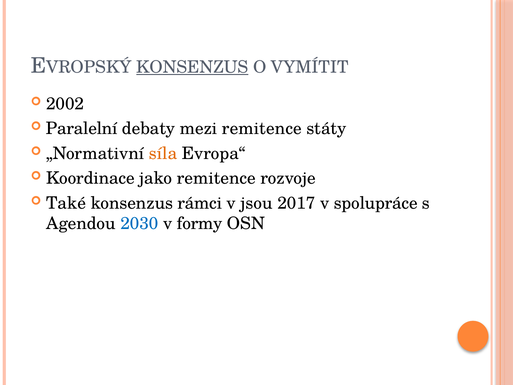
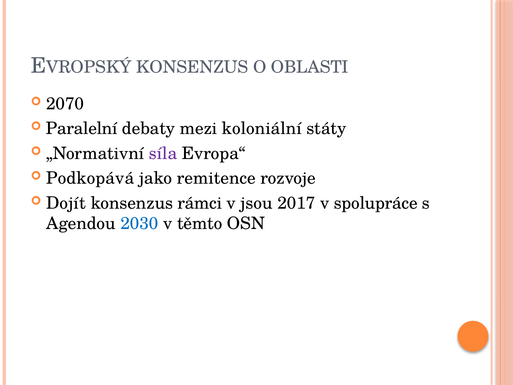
KONSENZUS underline: present -> none (192, 67)
VYMÍTIT: VYMÍTIT -> OBLASTI (310, 67)
2002: 2002 -> 2070 (65, 104)
mezi remitence: remitence -> koloniální (262, 129)
síla colour: orange -> purple (163, 153)
Koordinace: Koordinace -> Podkopává (90, 178)
Také: Také -> Dojít (66, 203)
formy: formy -> těmto (200, 223)
